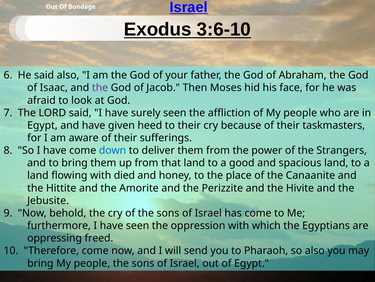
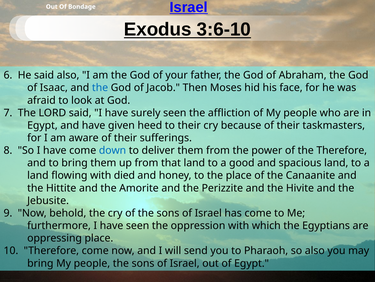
the colour: purple -> blue (100, 88)
the Strangers: Strangers -> Therefore (342, 150)
oppressing freed: freed -> place (99, 238)
